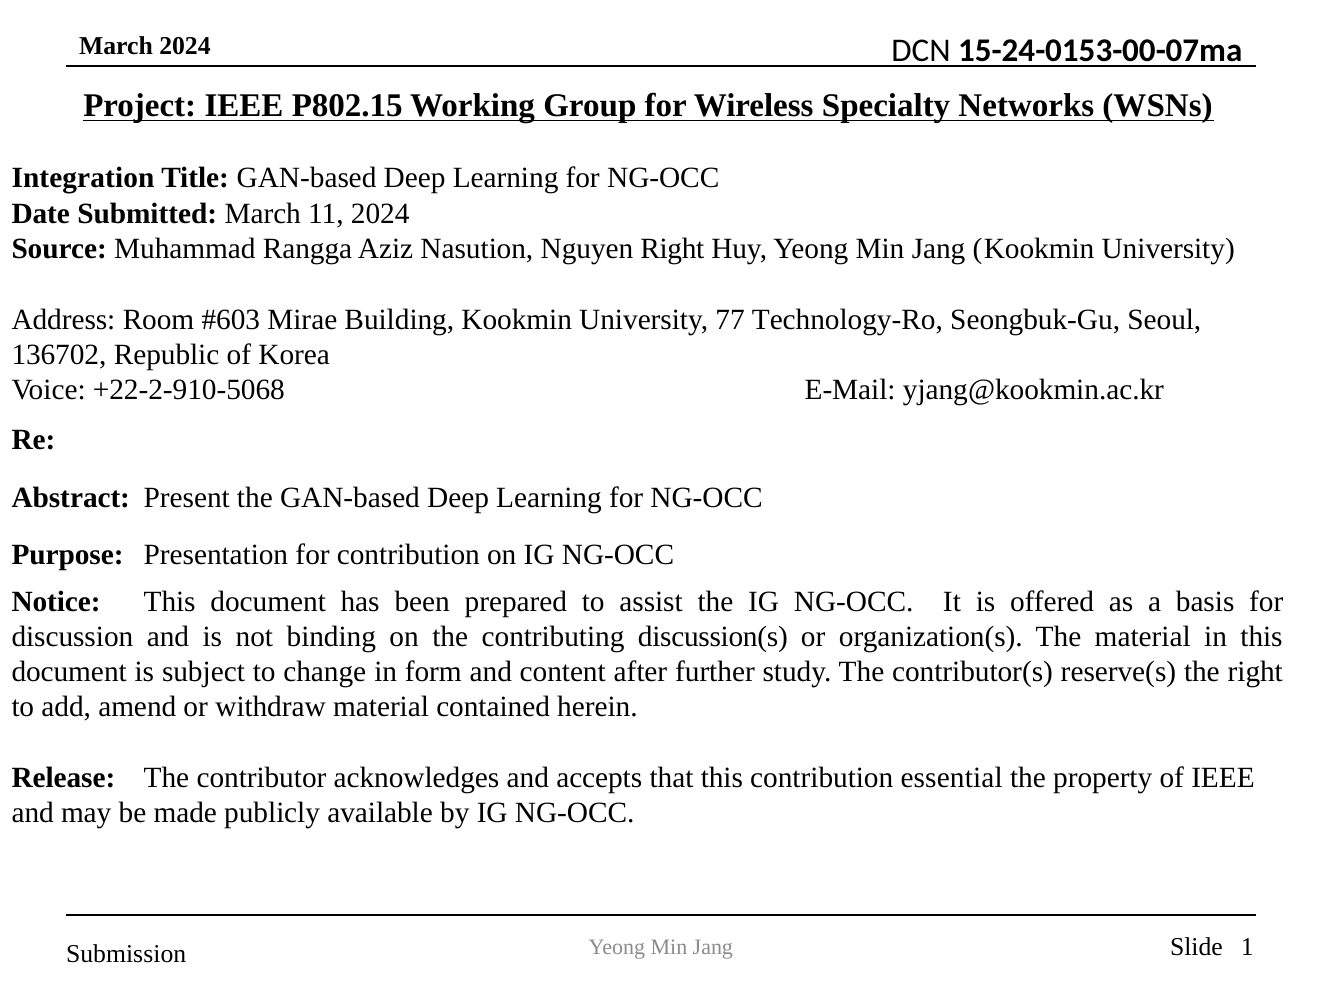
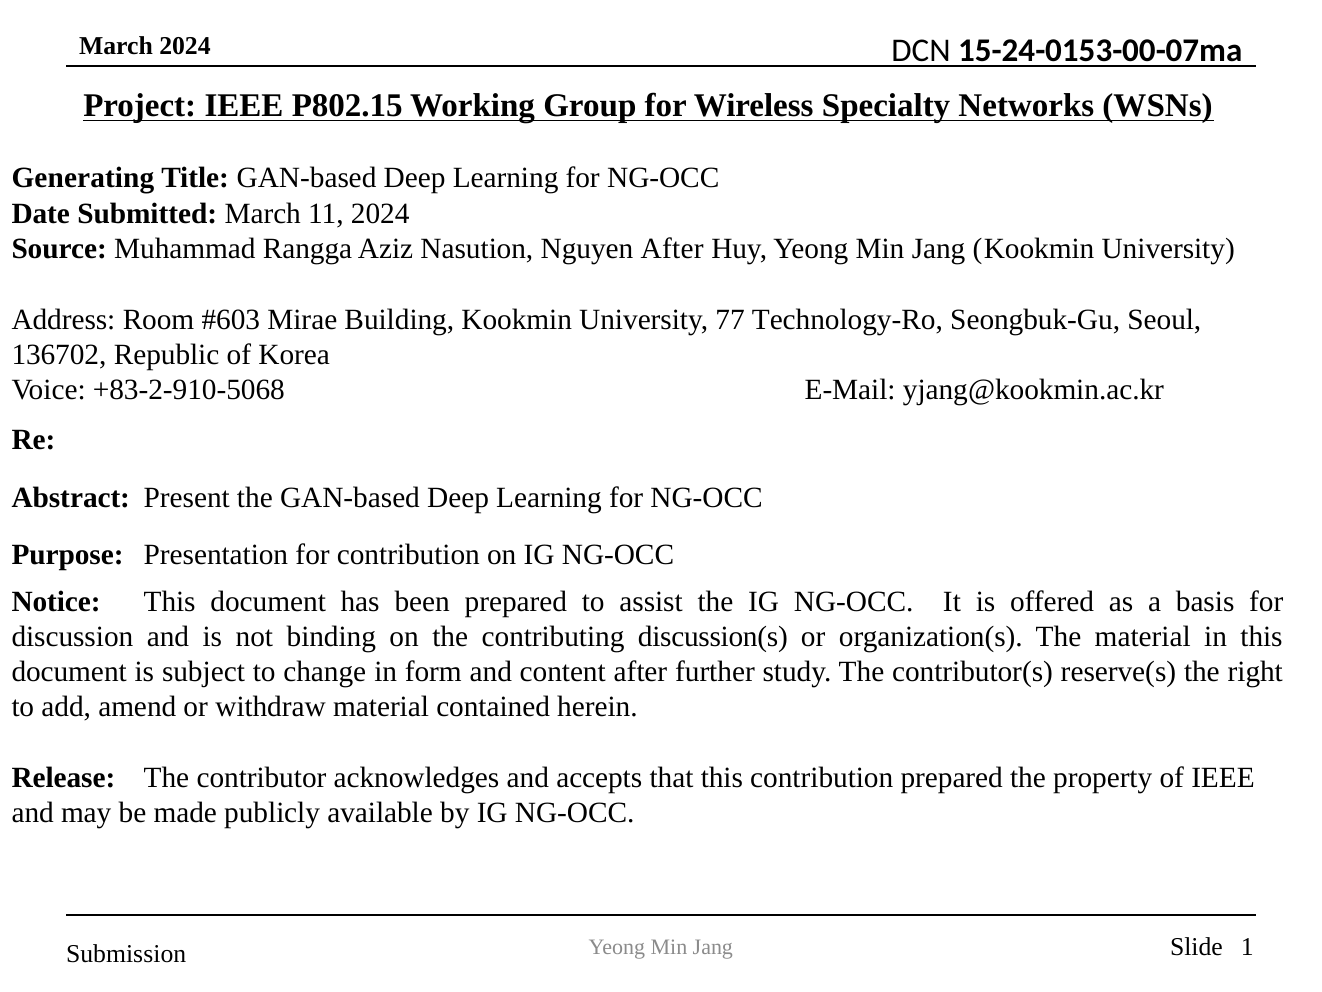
Integration: Integration -> Generating (83, 178)
Nguyen Right: Right -> After (672, 249)
+22-2-910-5068: +22-2-910-5068 -> +83-2-910-5068 (189, 390)
contribution essential: essential -> prepared (952, 777)
